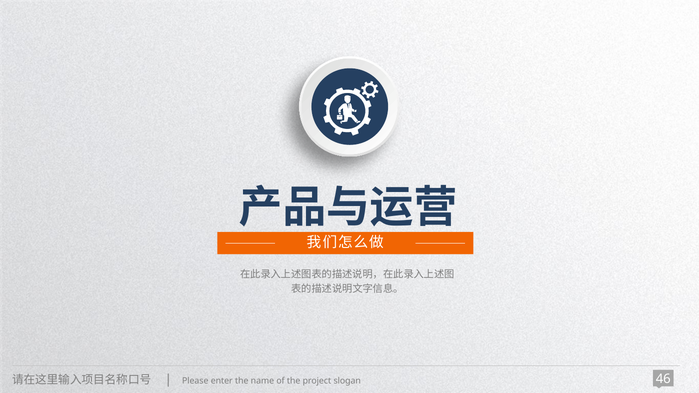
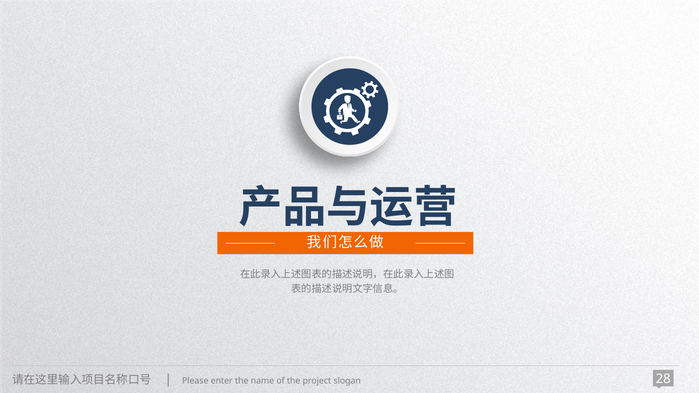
46: 46 -> 28 (663, 379)
